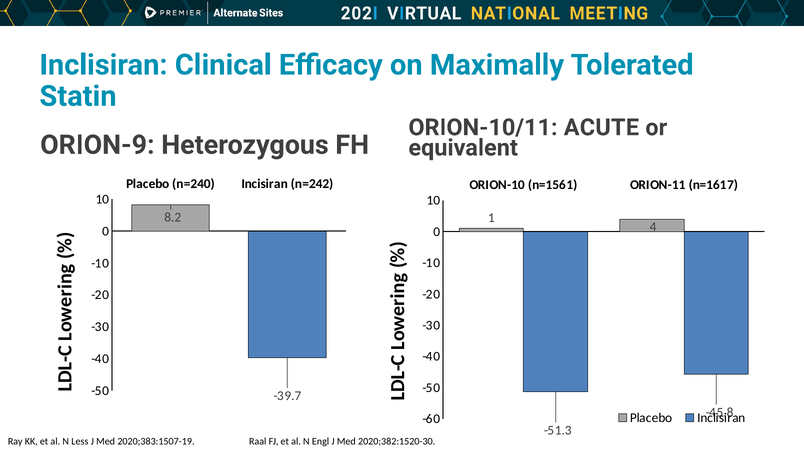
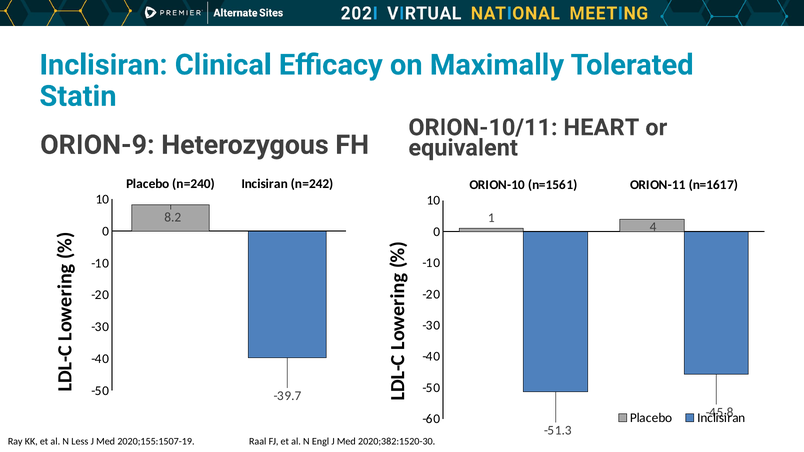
ACUTE: ACUTE -> HEART (601, 128)
2020;383:1507-19: 2020;383:1507-19 -> 2020;155:1507-19 (156, 442)
